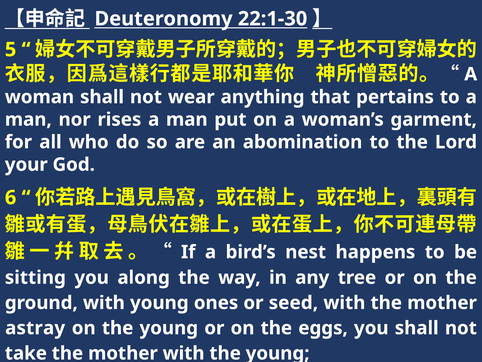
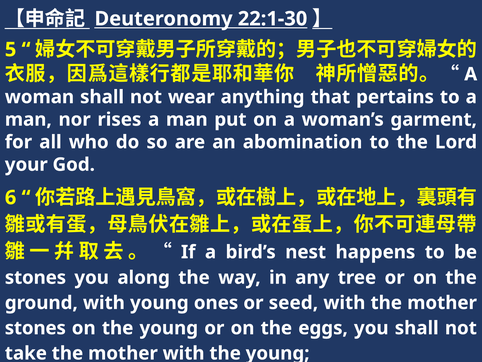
sitting: sitting -> stones (35, 277)
astray: astray -> stones (35, 328)
